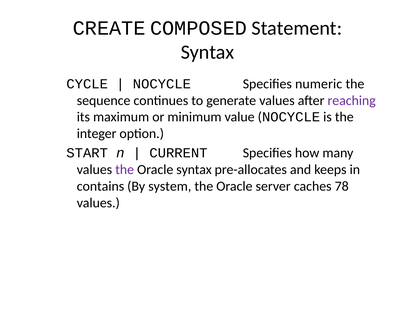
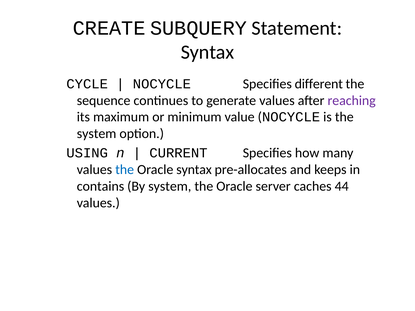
COMPOSED: COMPOSED -> SUBQUERY (199, 28)
numeric: numeric -> different (319, 84)
integer: integer -> system (97, 134)
START: START -> USING (87, 153)
the colour: purple -> blue (125, 170)
78: 78 -> 44 (342, 186)
